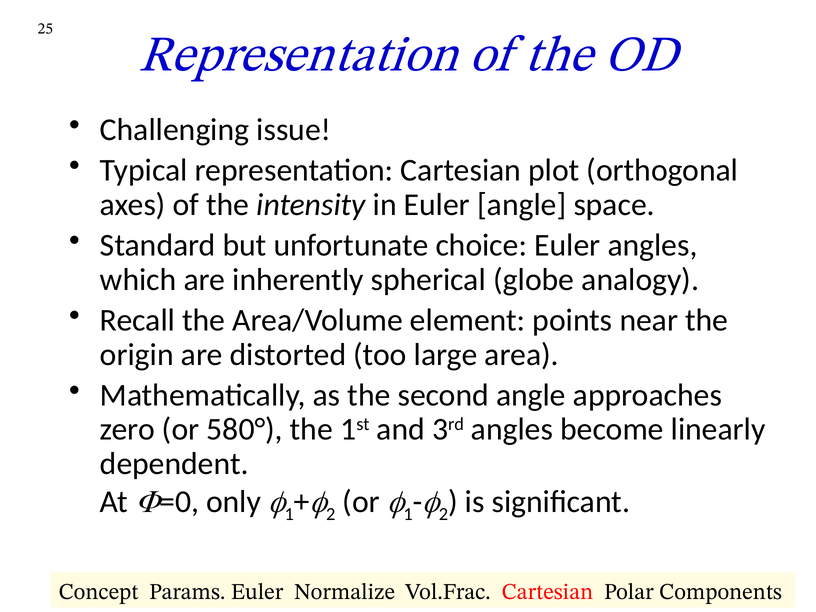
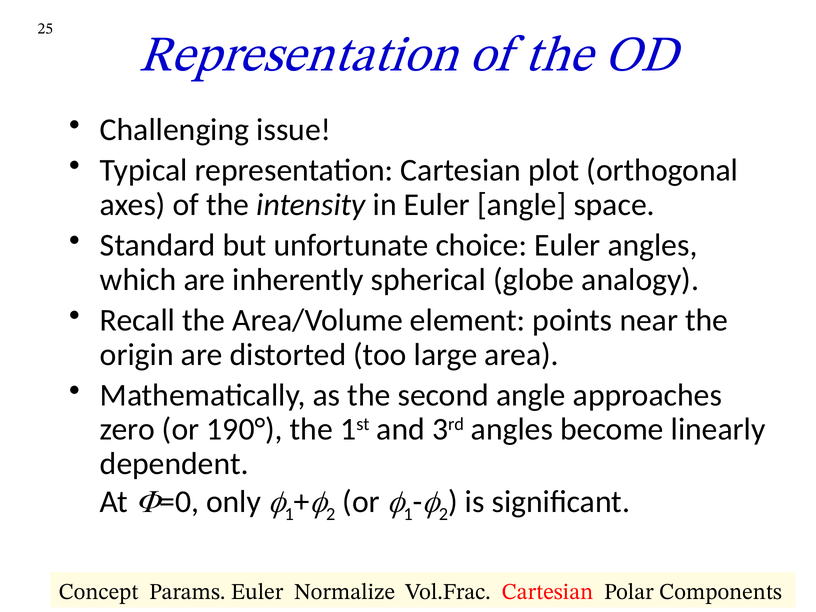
580°: 580° -> 190° (245, 430)
